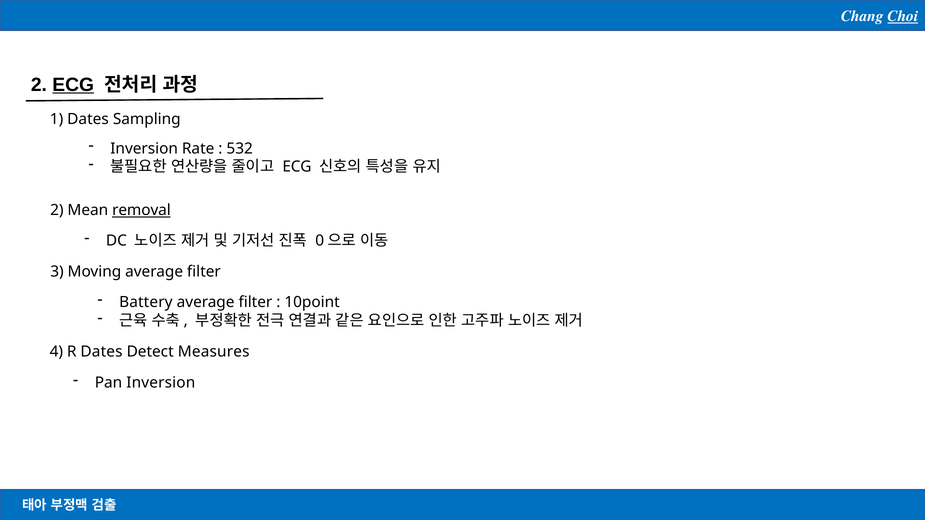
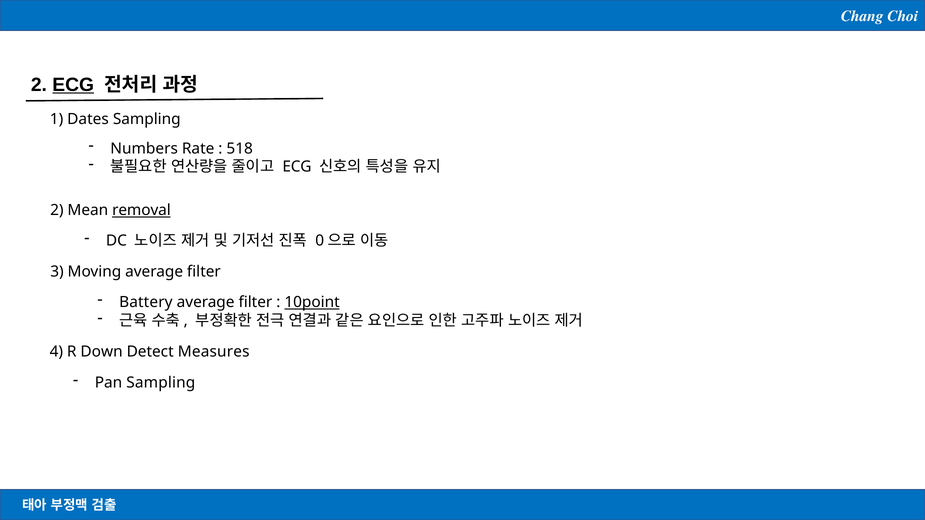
Choi underline: present -> none (903, 16)
Inversion: Inversion -> Numbers (144, 149)
532: 532 -> 518 (240, 149)
10point underline: none -> present (312, 302)
R Dates: Dates -> Down (102, 352)
Pan Inversion: Inversion -> Sampling (161, 383)
